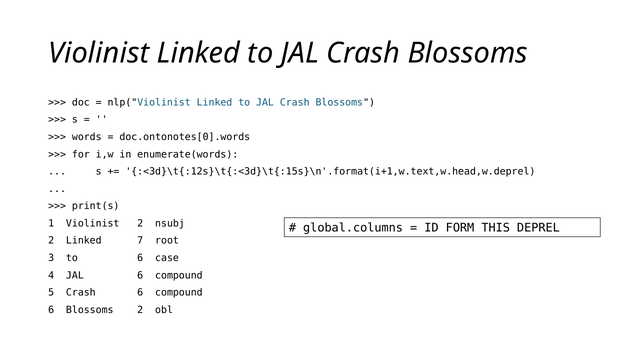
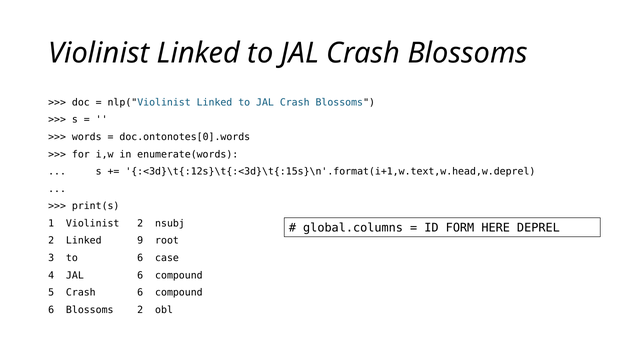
THIS: THIS -> HERE (496, 228)
7: 7 -> 9 (140, 240)
